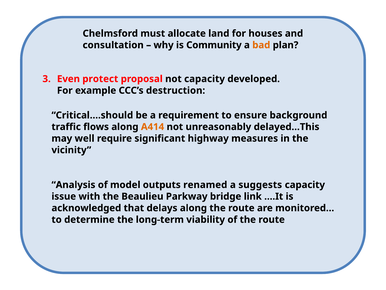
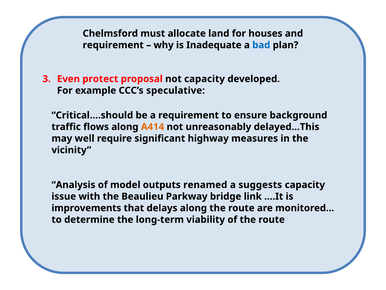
consultation: consultation -> requirement (113, 45)
Community: Community -> Inadequate (214, 45)
bad colour: orange -> blue (261, 45)
destruction: destruction -> speculative (176, 90)
acknowledged: acknowledged -> improvements (86, 208)
